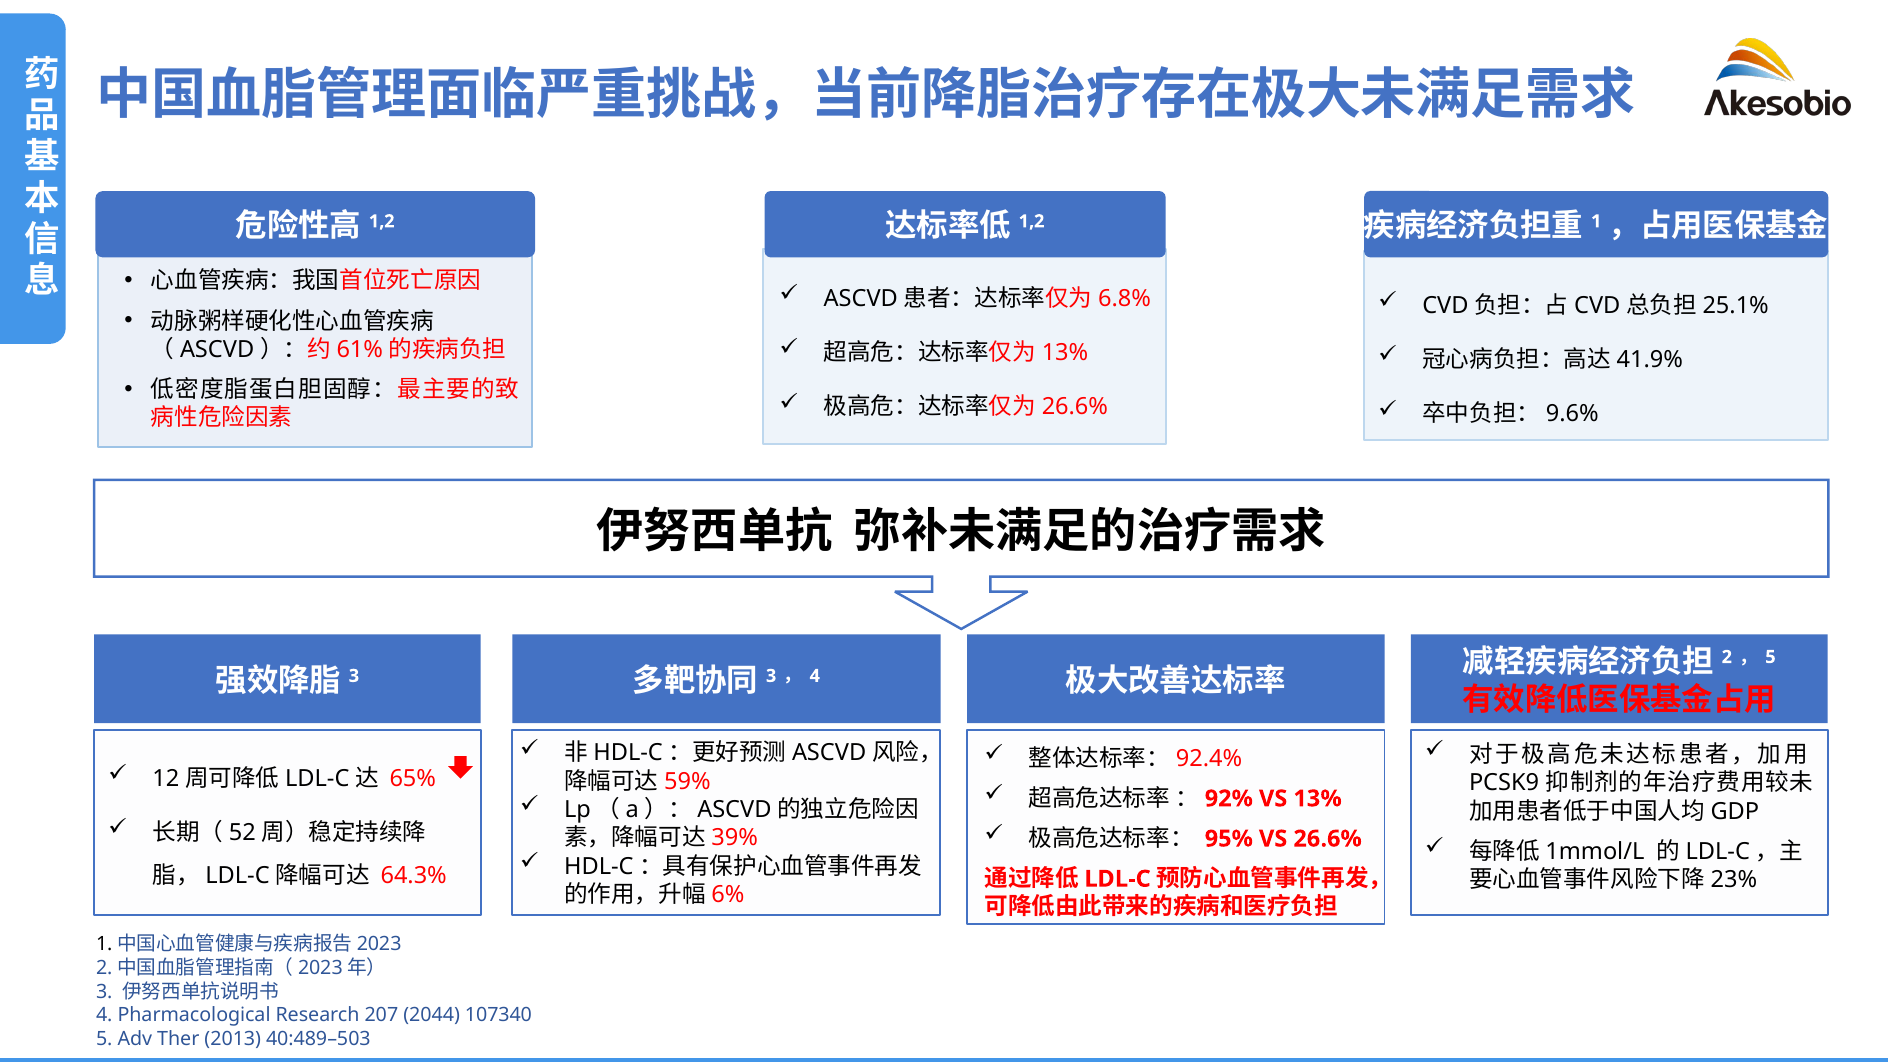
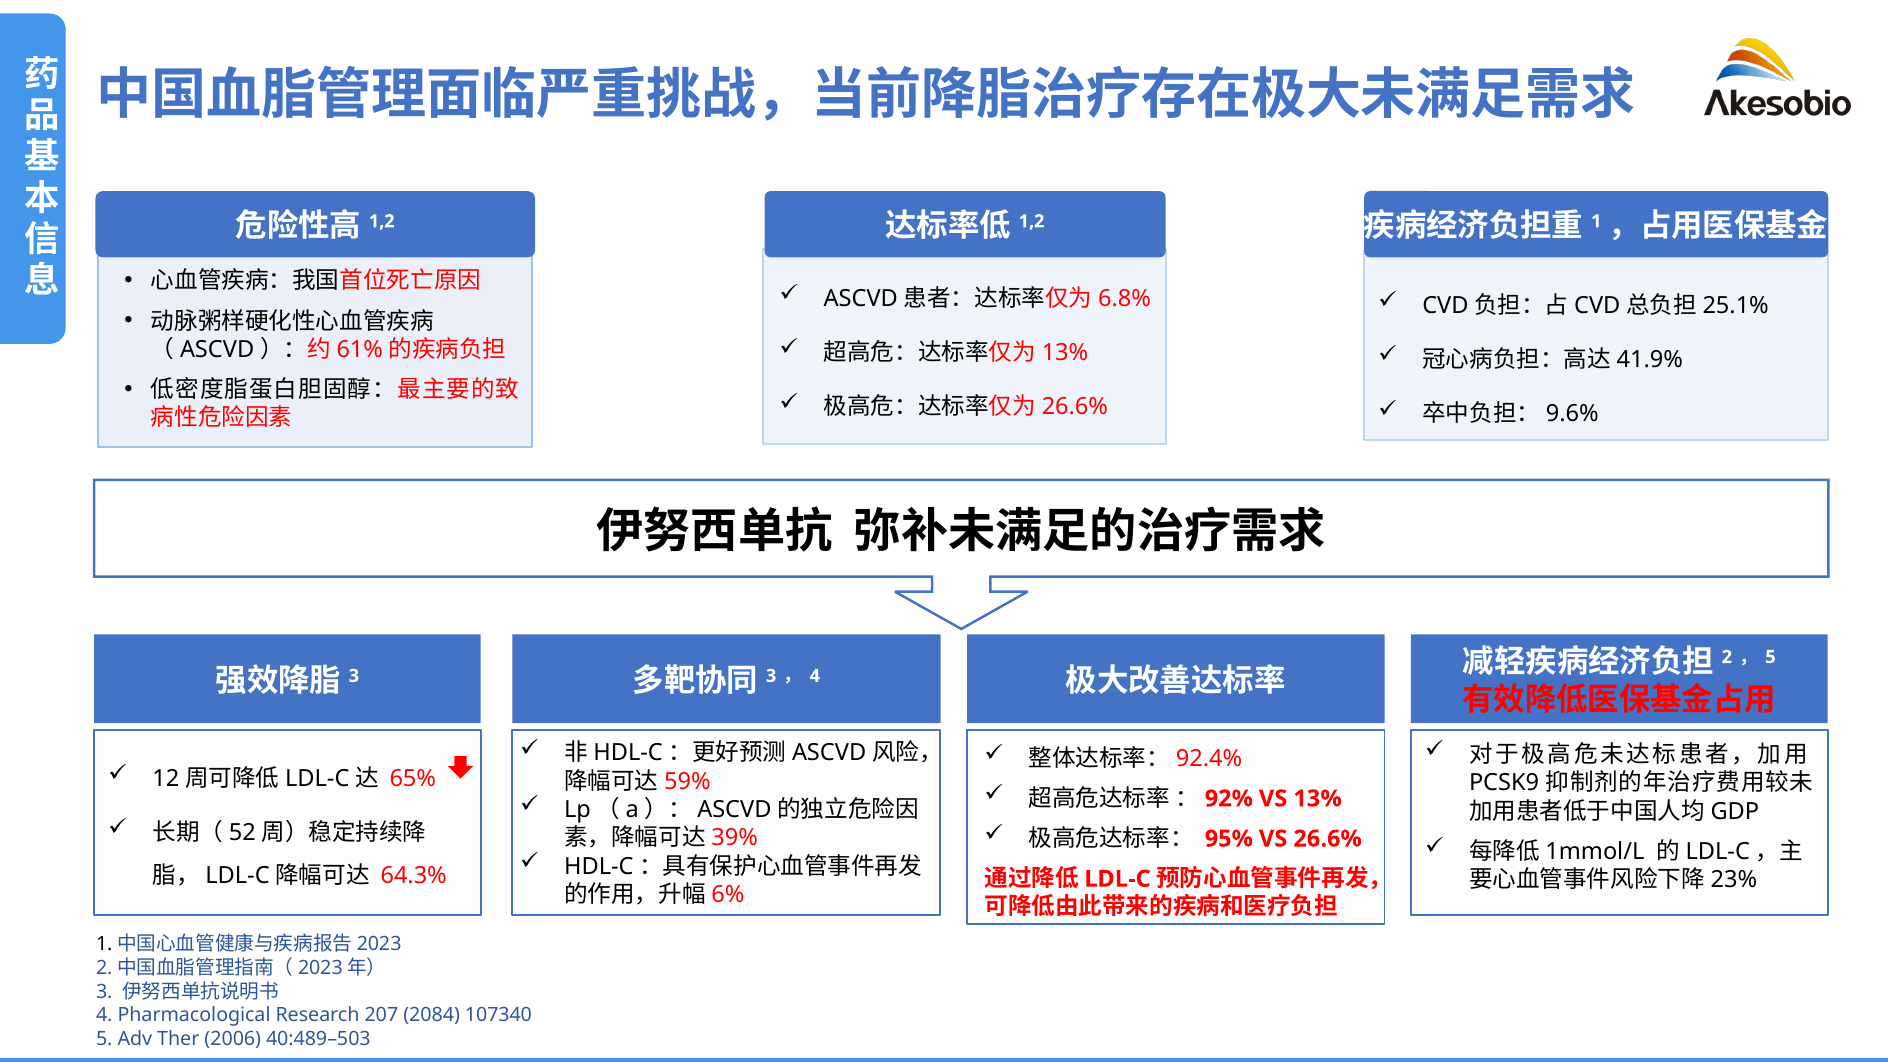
2044: 2044 -> 2084 (432, 1015)
2013: 2013 -> 2006 (233, 1039)
